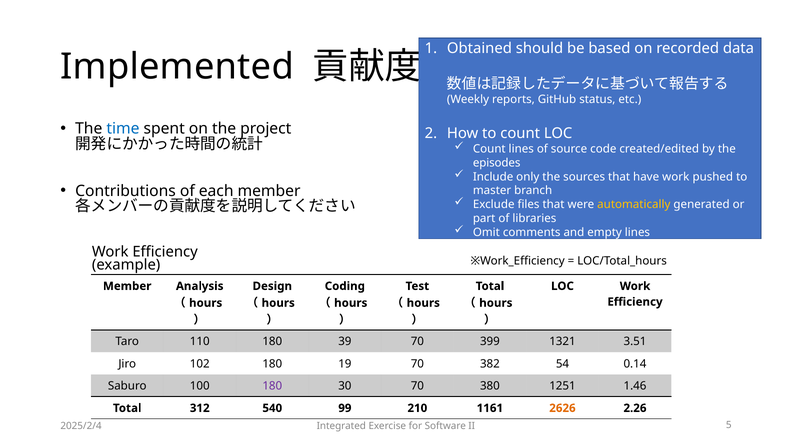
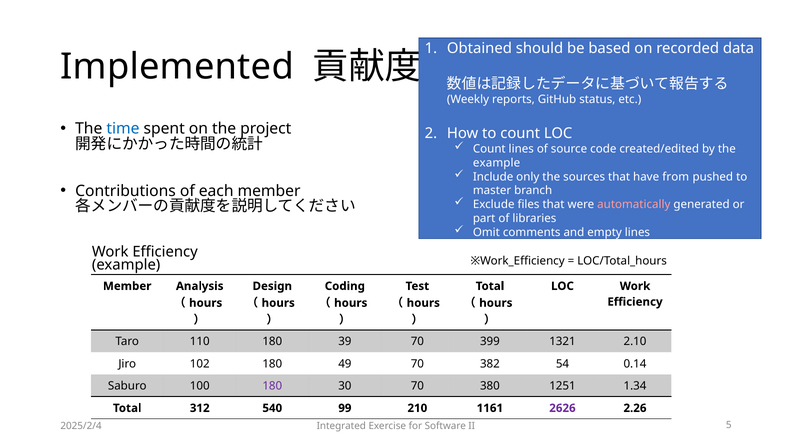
episodes: episodes -> example (497, 163)
have work: work -> from (676, 177)
automatically colour: yellow -> pink (634, 204)
3.51: 3.51 -> 2.10 (635, 341)
19: 19 -> 49 (345, 363)
1.46: 1.46 -> 1.34 (635, 386)
2626 colour: orange -> purple (562, 408)
